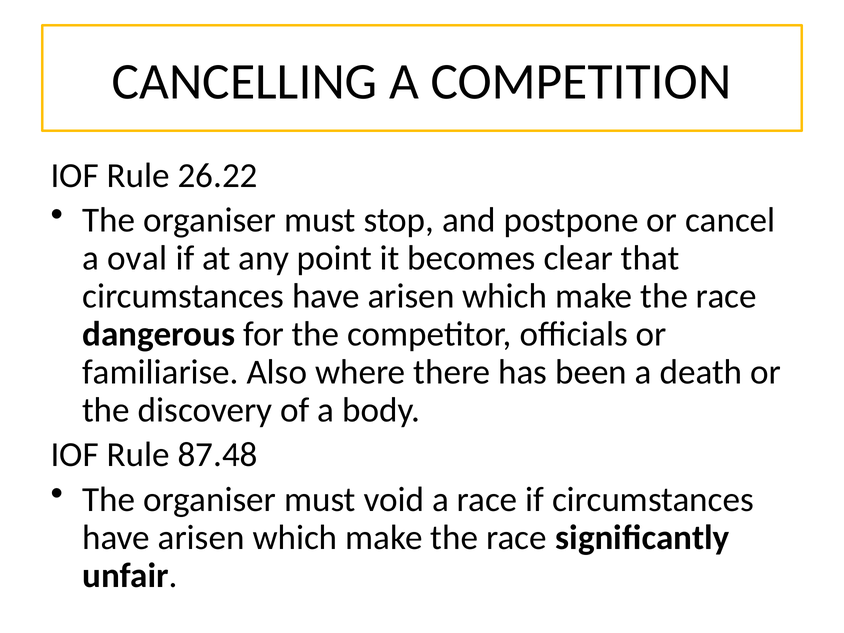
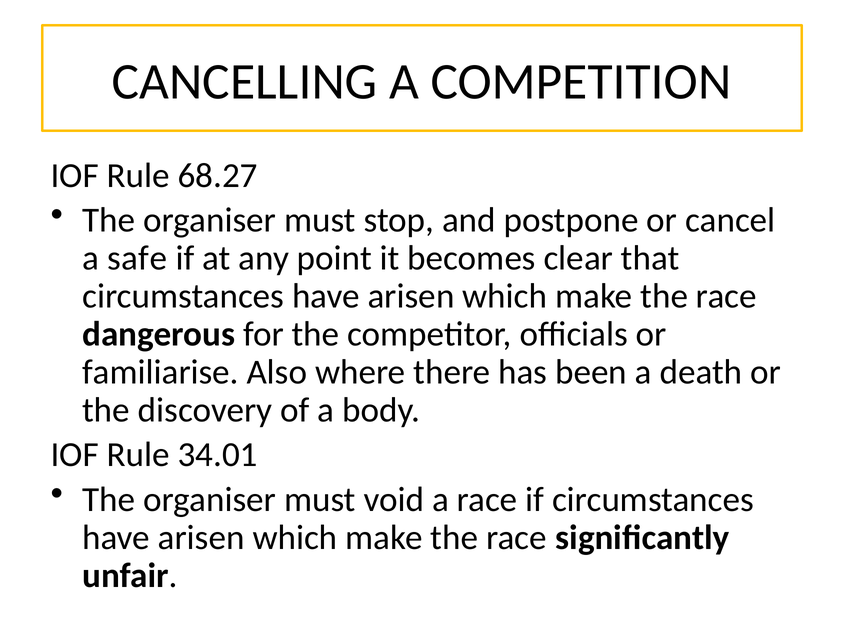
26.22: 26.22 -> 68.27 (218, 175)
oval: oval -> safe (137, 258)
87.48: 87.48 -> 34.01 (218, 455)
